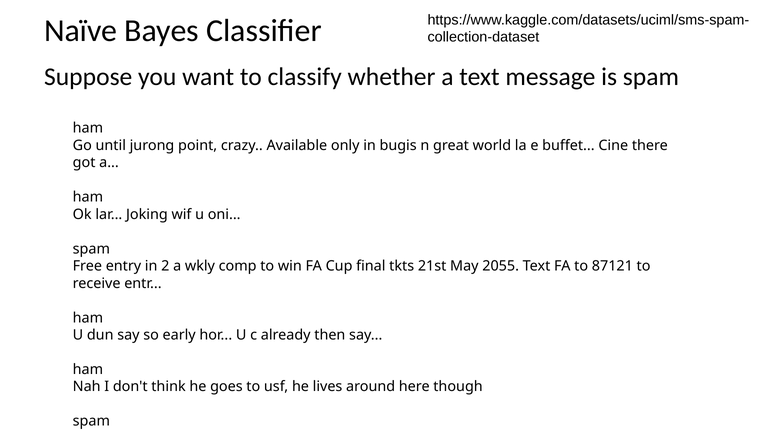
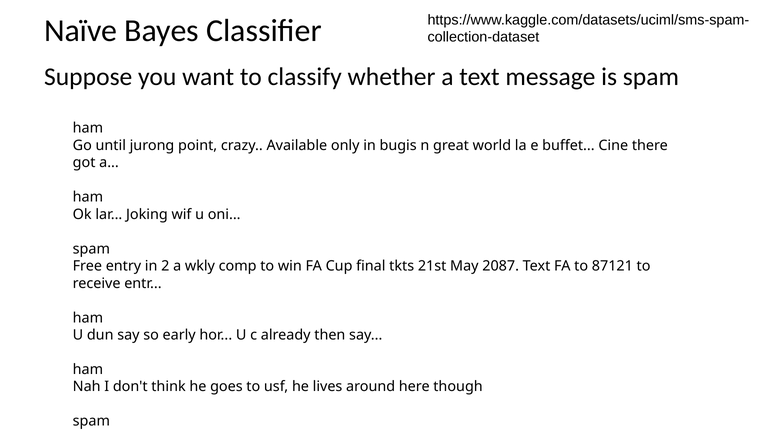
2055: 2055 -> 2087 (501, 266)
